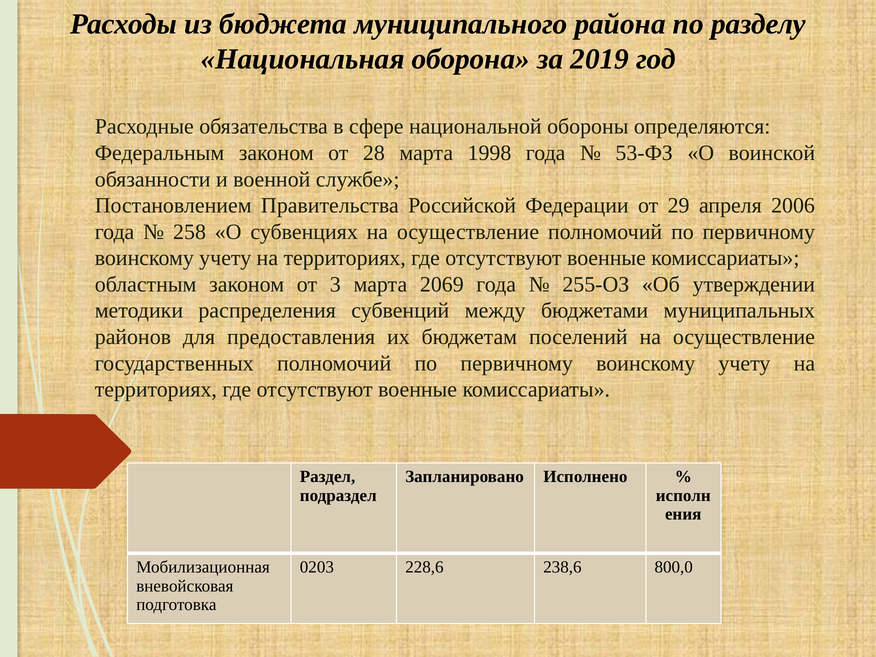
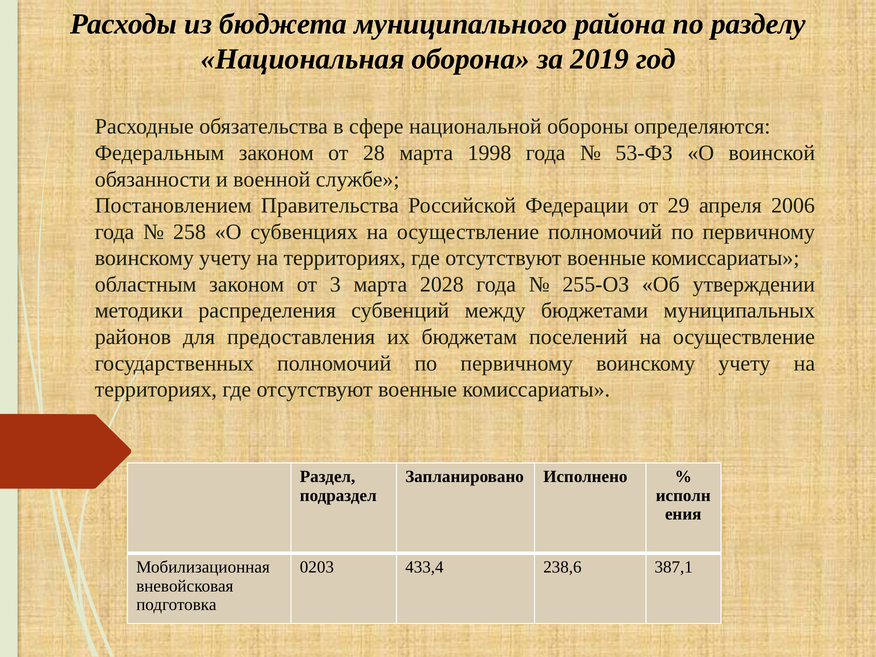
2069: 2069 -> 2028 (442, 284)
228,6: 228,6 -> 433,4 (424, 567)
800,0: 800,0 -> 387,1 (674, 567)
